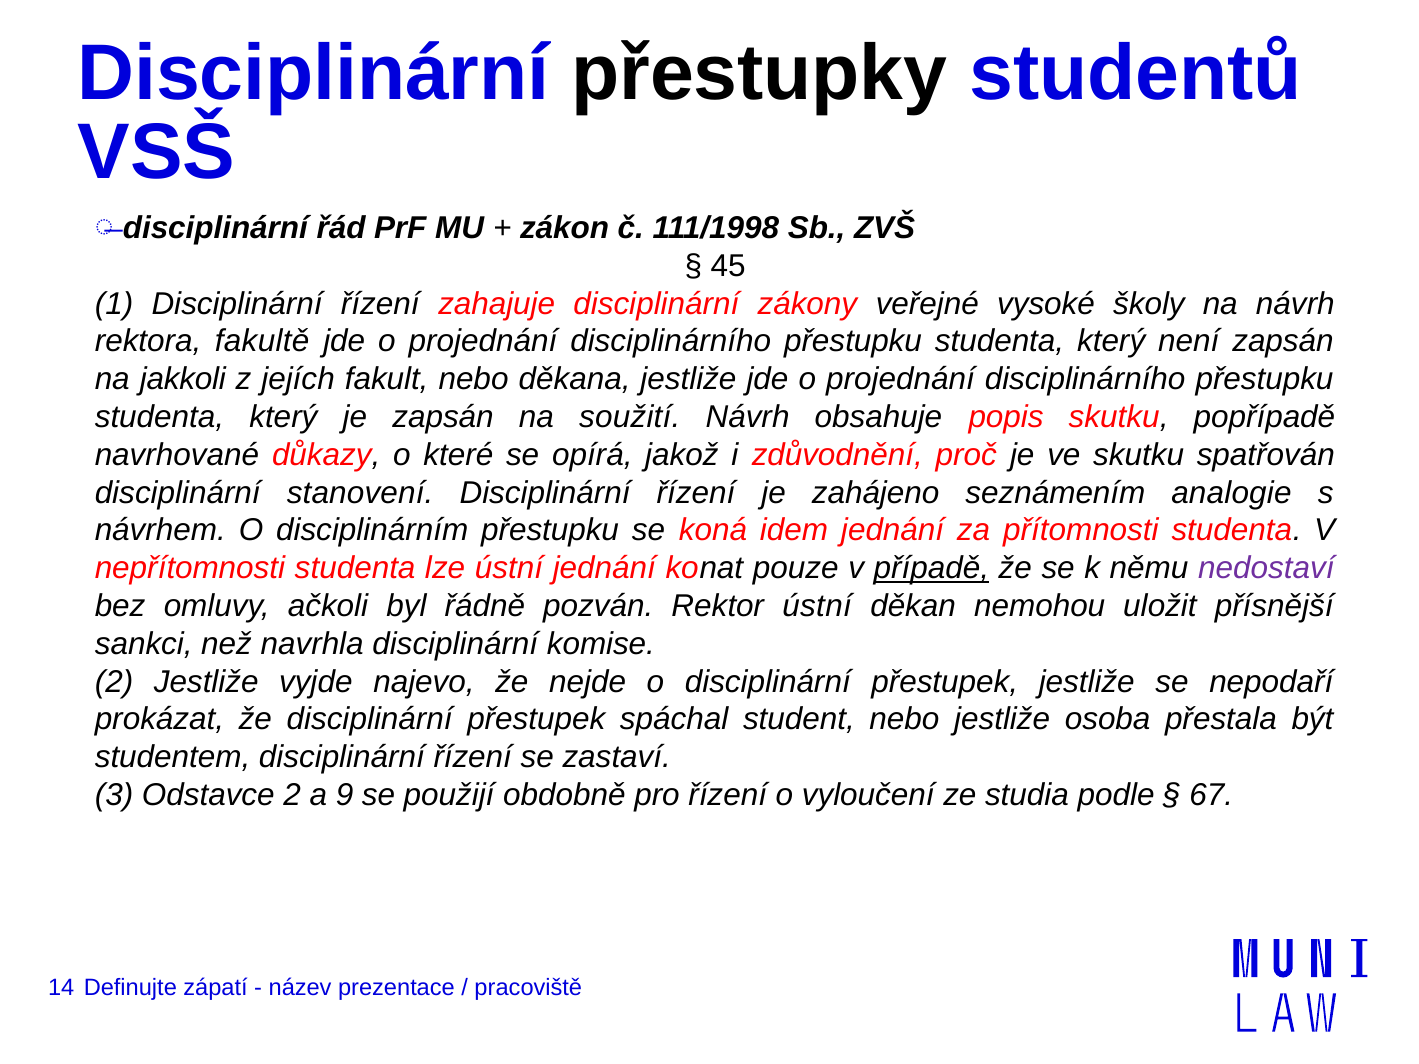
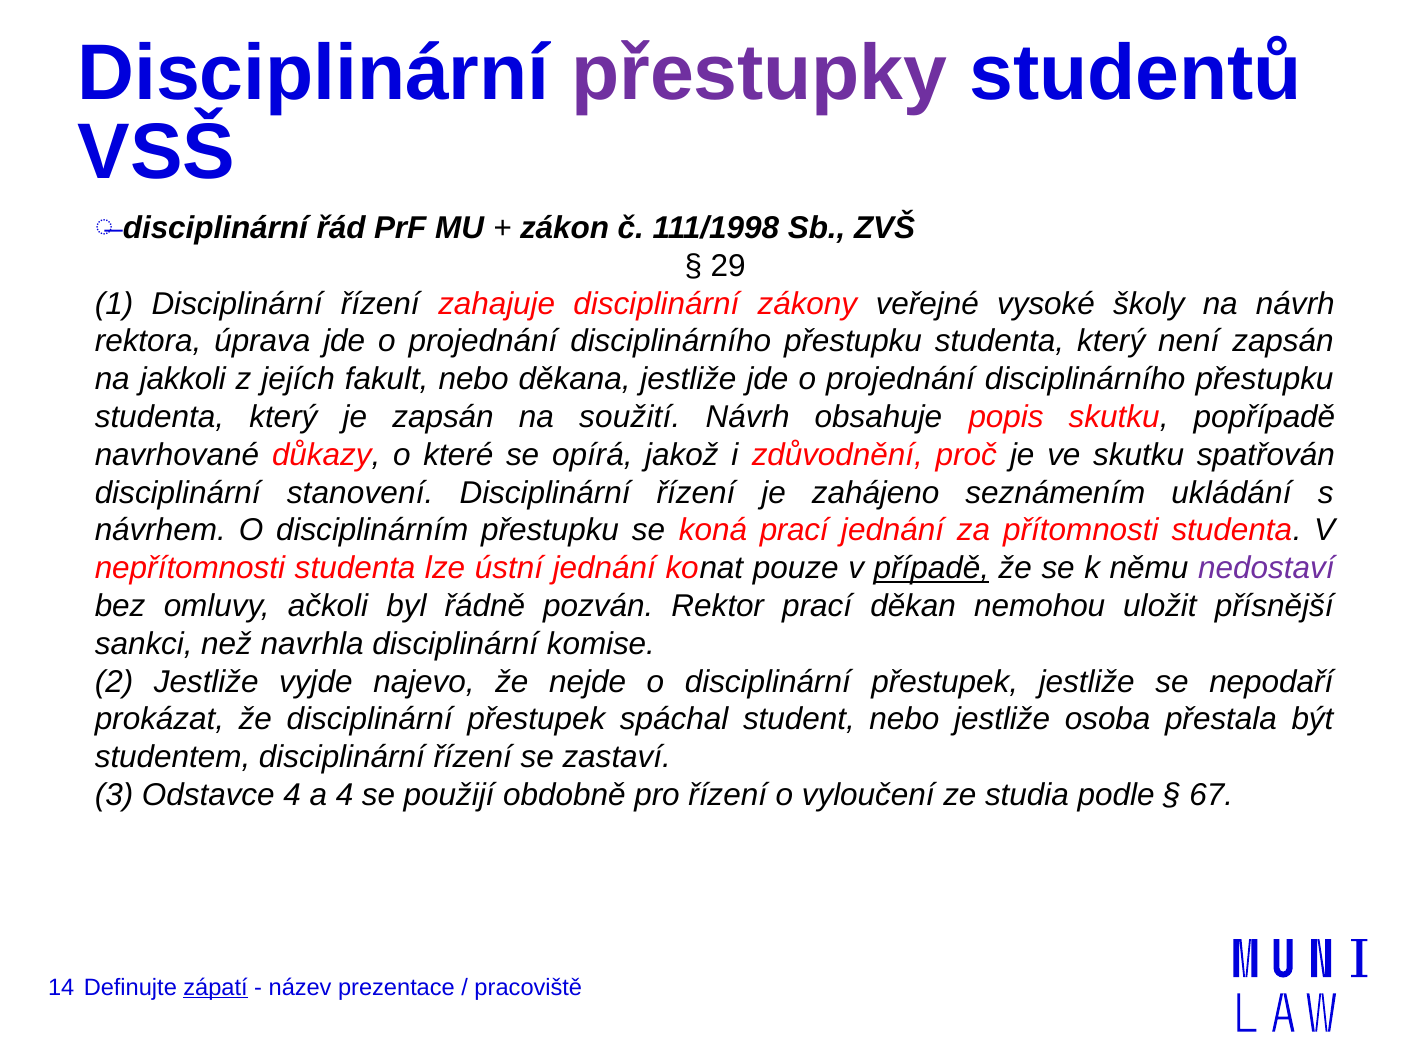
přestupky colour: black -> purple (760, 74)
45: 45 -> 29 (728, 266)
fakultě: fakultě -> úprava (262, 341)
analogie: analogie -> ukládání (1231, 493)
koná idem: idem -> prací (794, 531)
Rektor ústní: ústní -> prací (817, 606)
Odstavce 2: 2 -> 4 (292, 795)
a 9: 9 -> 4 (345, 795)
zápatí underline: none -> present (216, 987)
